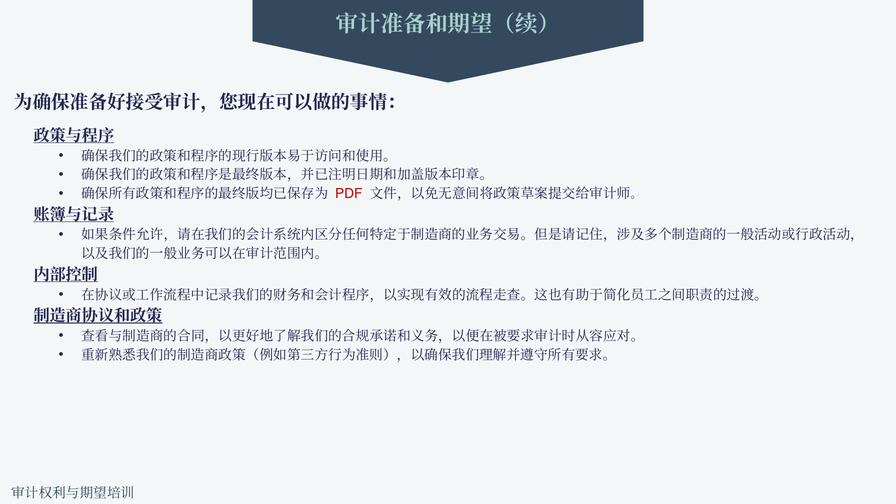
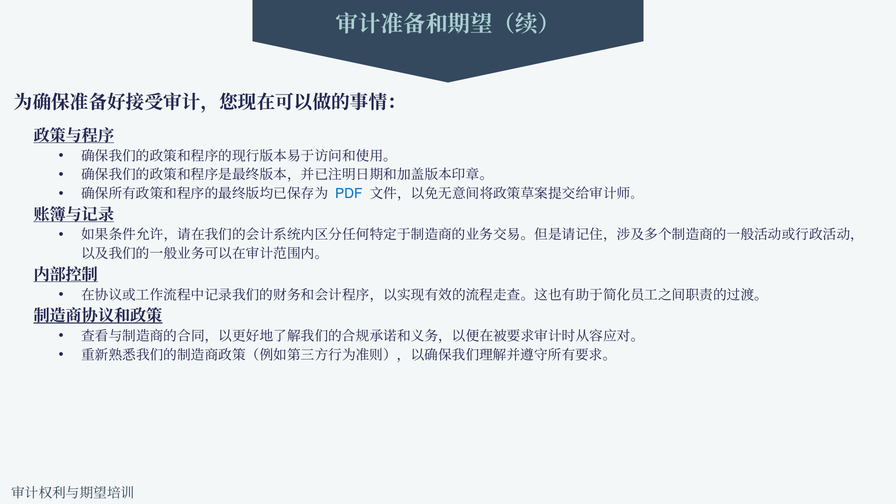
PDF colour: red -> blue (349, 194)
